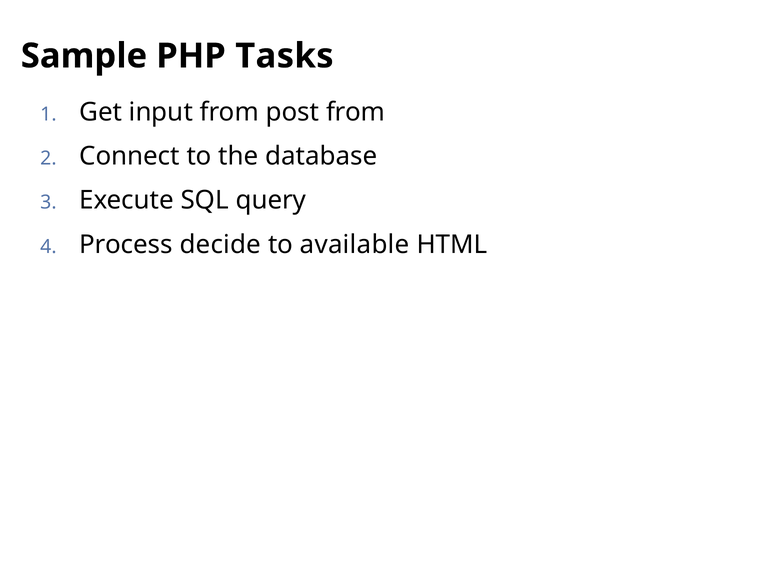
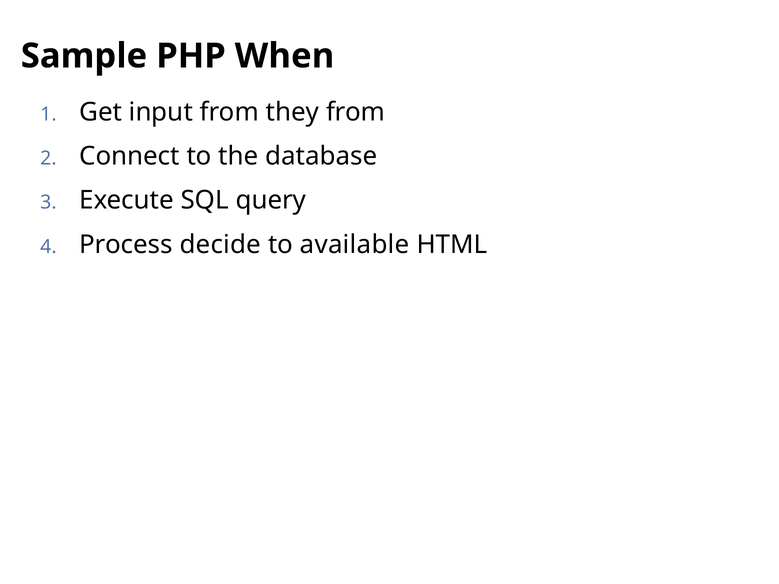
Tasks: Tasks -> When (285, 56)
post: post -> they (292, 112)
